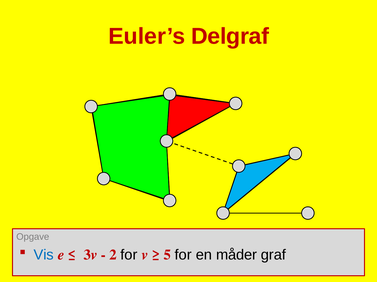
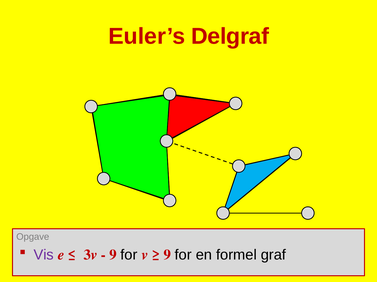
Vis colour: blue -> purple (44, 256)
2: 2 -> 9 (113, 256)
5: 5 -> 9 (167, 256)
måder: måder -> formel (236, 256)
